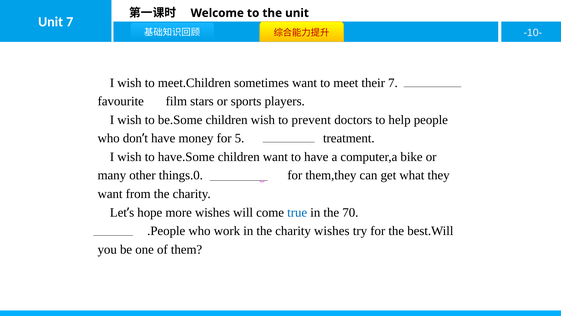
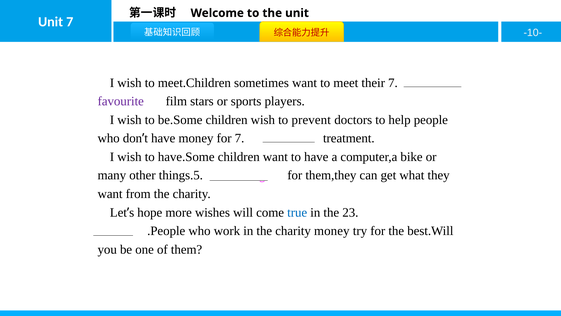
favourite colour: black -> purple (121, 101)
for 5: 5 -> 7 (240, 138)
things.0: things.0 -> things.5 (181, 175)
70: 70 -> 23 (350, 212)
charity wishes: wishes -> money (332, 231)
